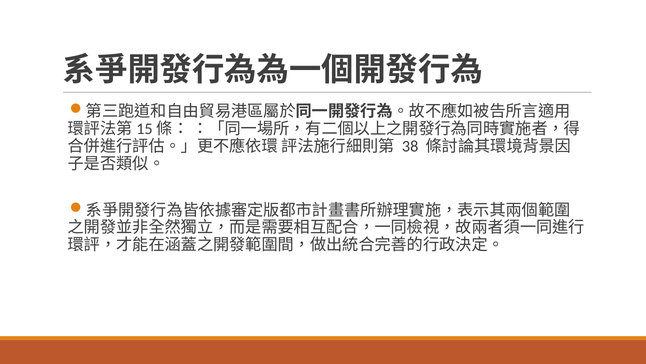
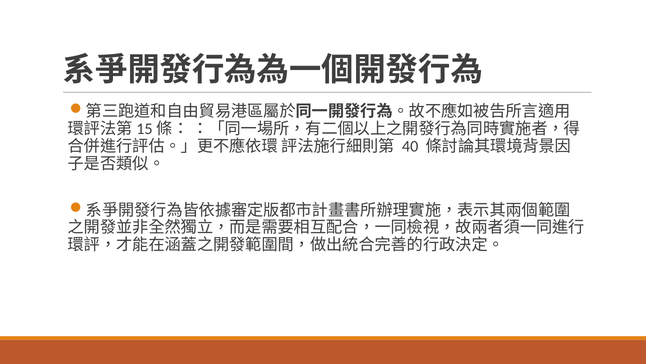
38: 38 -> 40 (410, 146)
